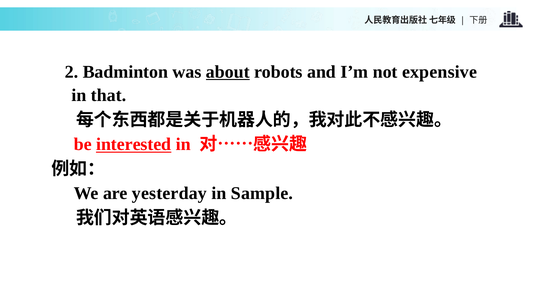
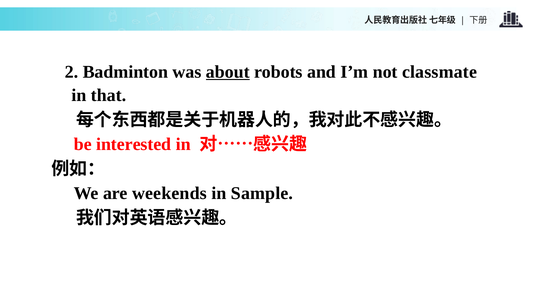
expensive: expensive -> classmate (440, 72)
interested underline: present -> none (134, 144)
yesterday: yesterday -> weekends (169, 193)
